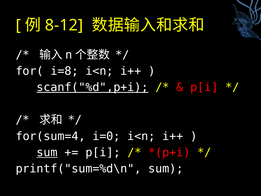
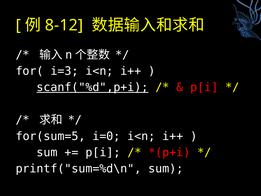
i=8: i=8 -> i=3 (64, 71)
for(sum=4: for(sum=4 -> for(sum=5 (51, 136)
sum underline: present -> none (47, 152)
